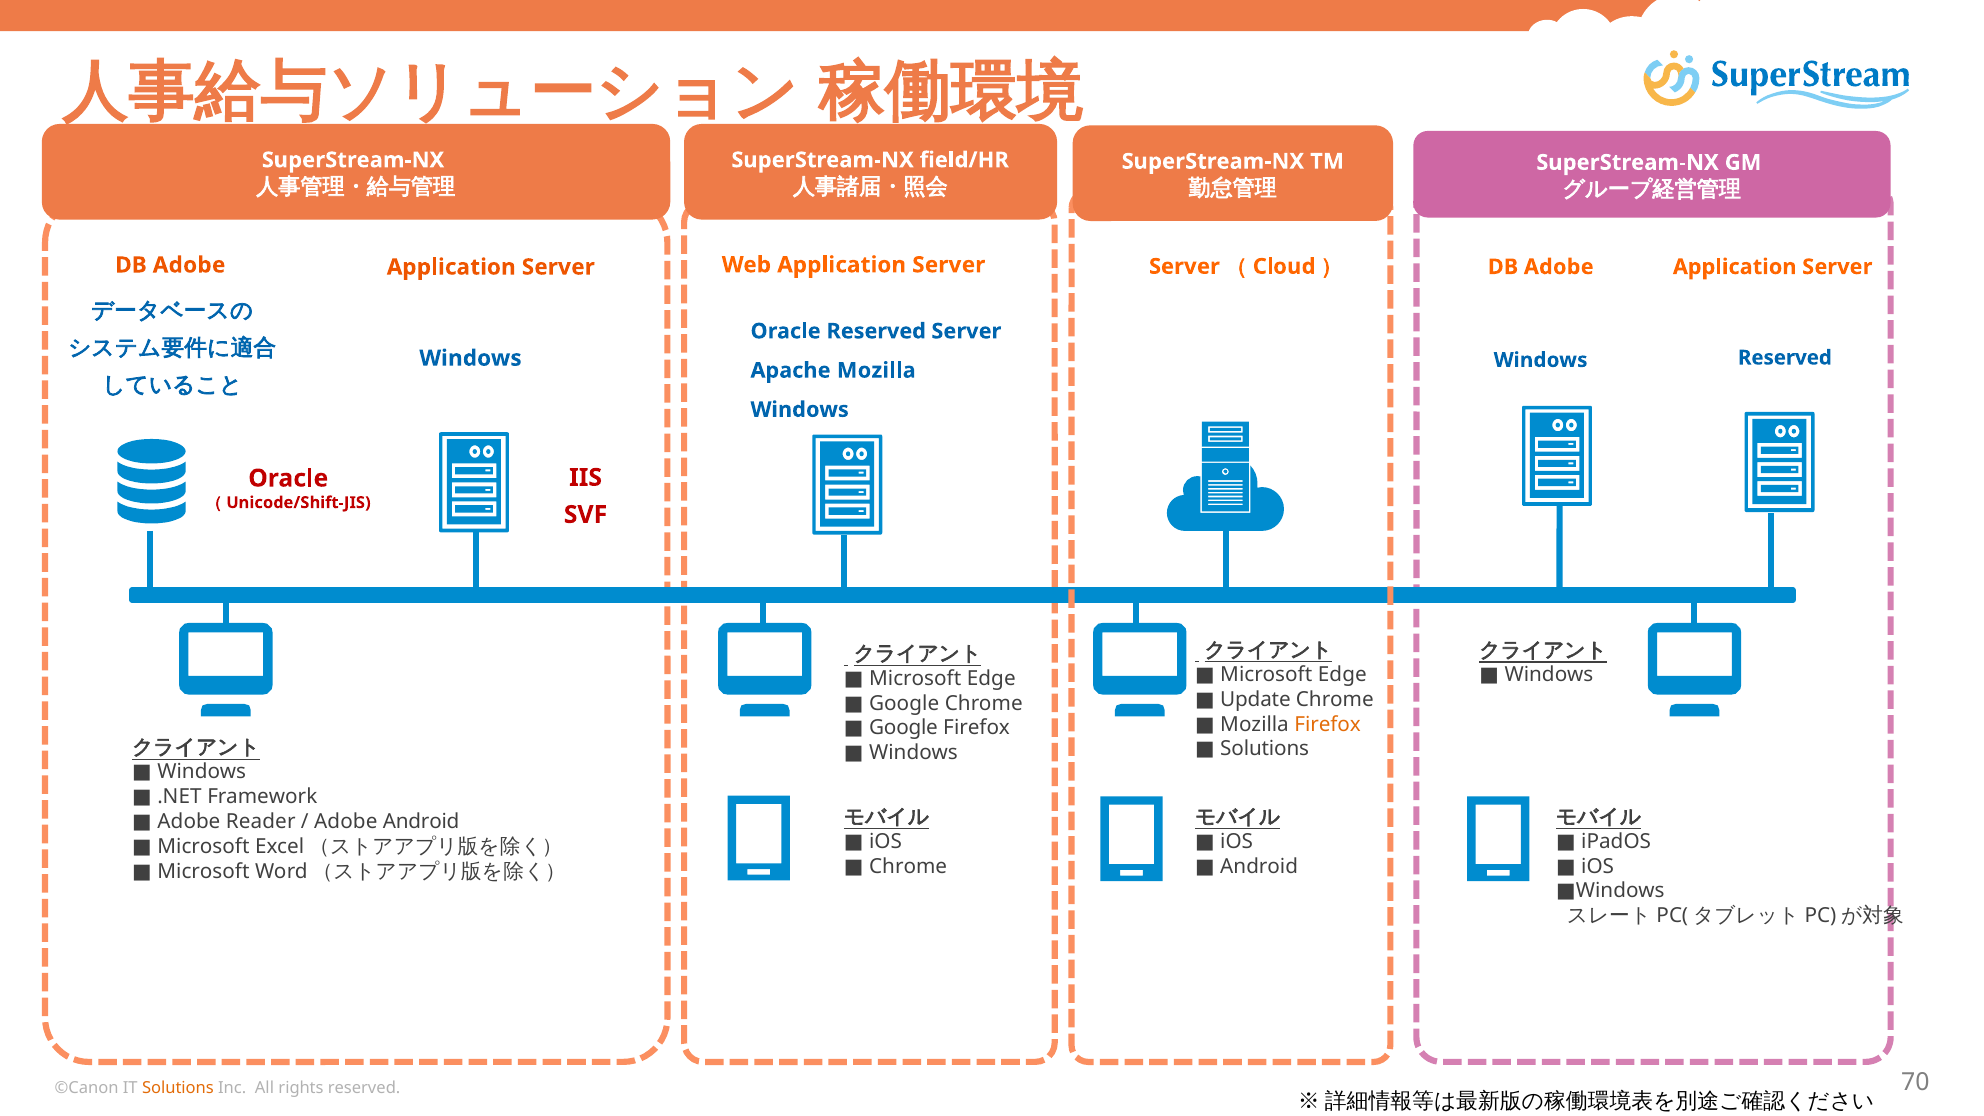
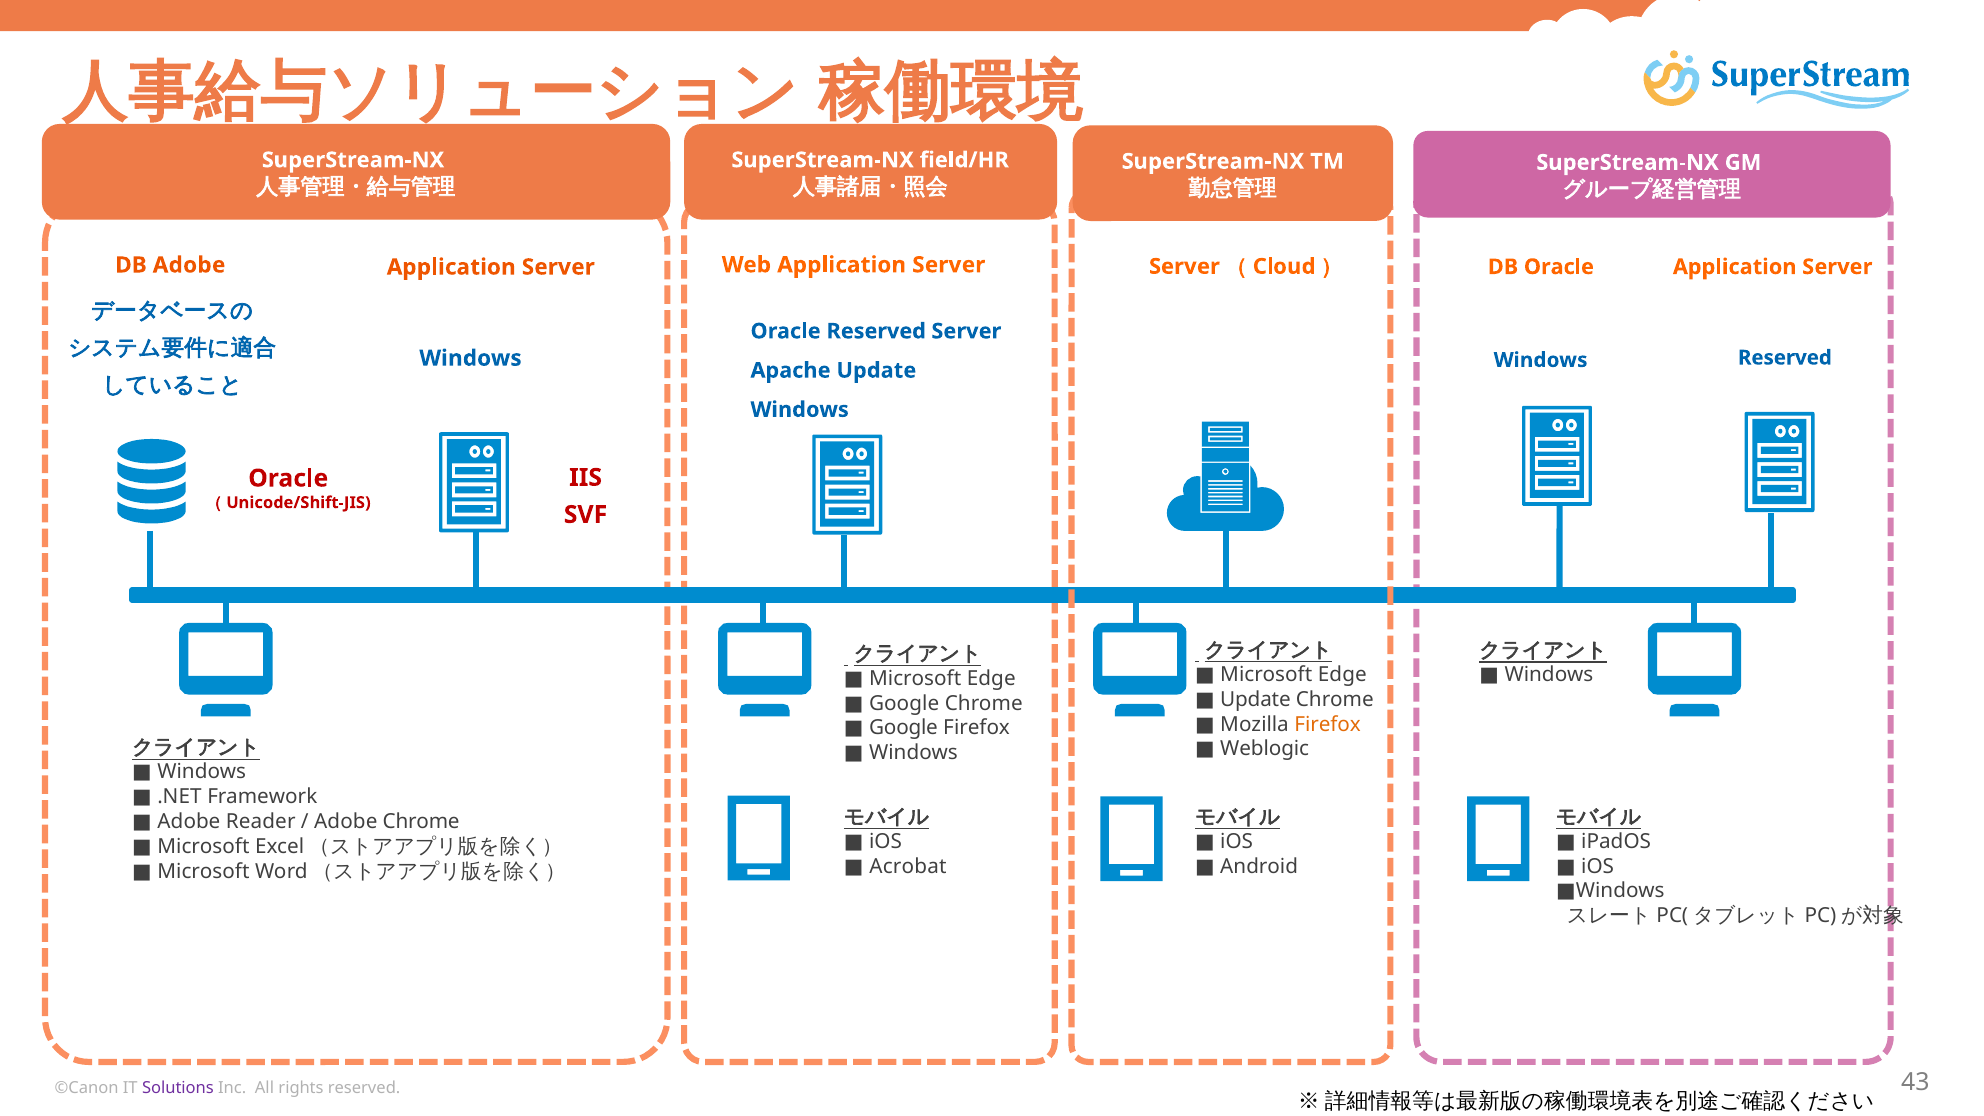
Adobe: Adobe -> Oracle (1559, 267)
Apache Mozilla: Mozilla -> Update (876, 370)
Solutions: Solutions -> Weblogic (1265, 749)
Adobe Android: Android -> Chrome (421, 822)
Chrome: Chrome -> Acrobat (908, 866)
Solutions colour: orange -> purple (178, 1088)
70: 70 -> 43 (1915, 1082)
